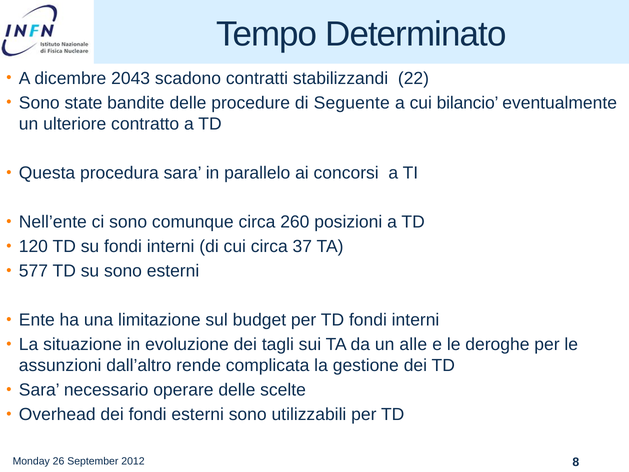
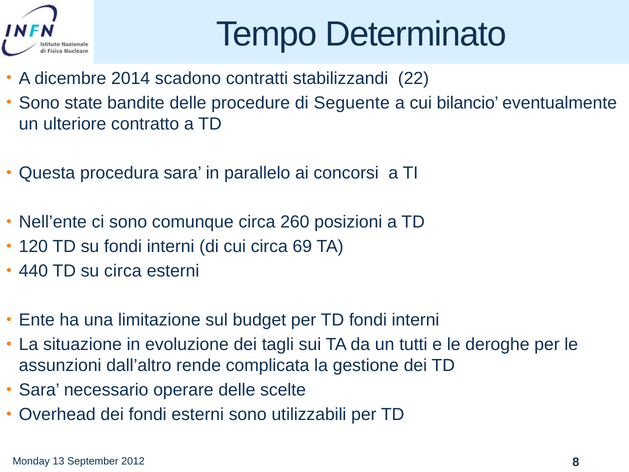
2043: 2043 -> 2014 (131, 79)
37: 37 -> 69 (302, 246)
577: 577 -> 440 (33, 271)
su sono: sono -> circa (123, 271)
alle: alle -> tutti (413, 344)
26: 26 -> 13 (59, 461)
